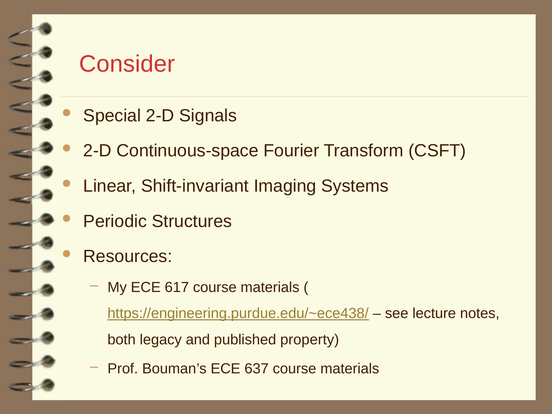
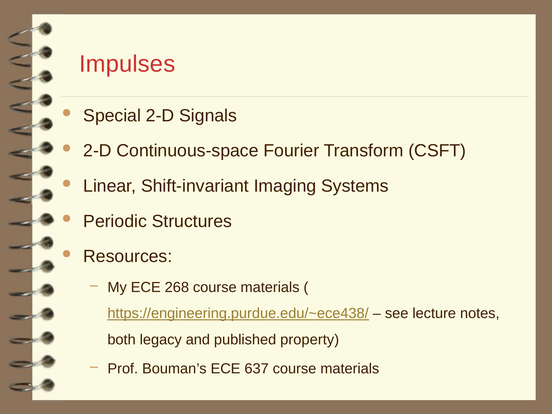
Consider: Consider -> Impulses (127, 64)
617: 617 -> 268 (177, 287)
